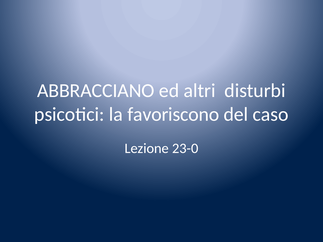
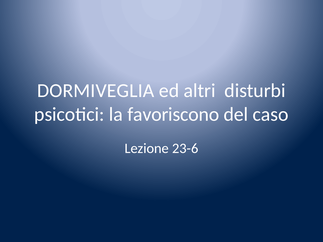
ABBRACCIANO: ABBRACCIANO -> DORMIVEGLIA (96, 91)
23-0: 23-0 -> 23-6 (185, 149)
